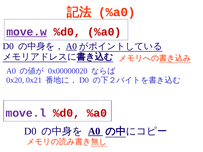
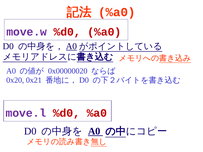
move.w underline: present -> none (27, 32)
